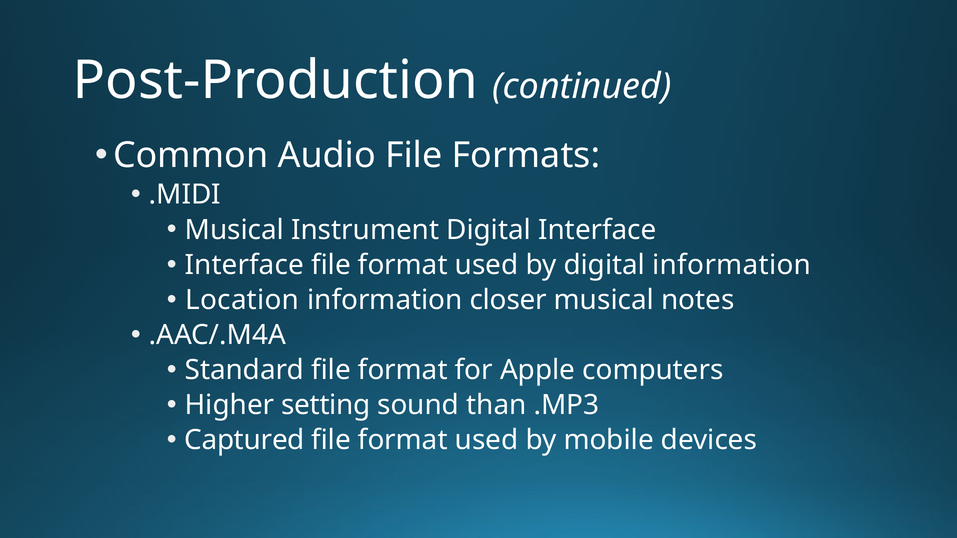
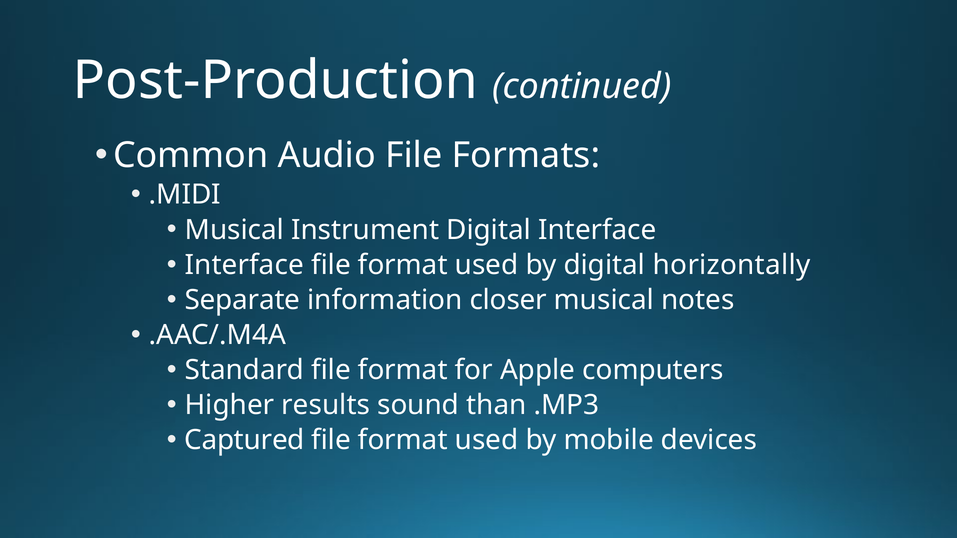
digital information: information -> horizontally (732, 265)
Location: Location -> Separate (243, 300)
setting: setting -> results (326, 405)
